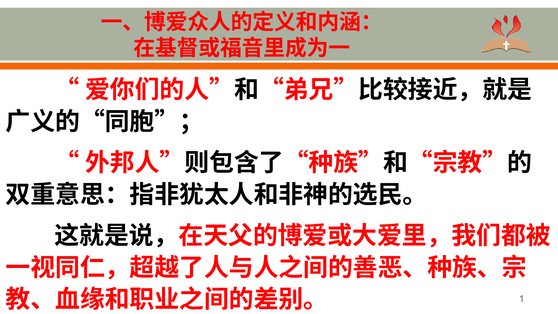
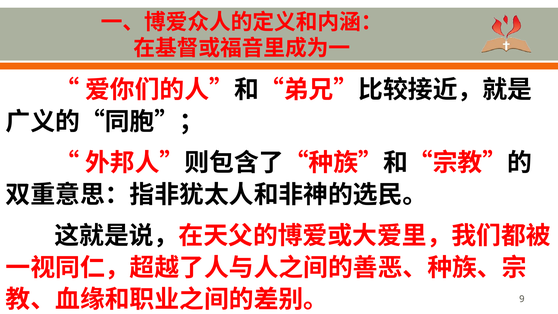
1: 1 -> 9 (522, 299)
